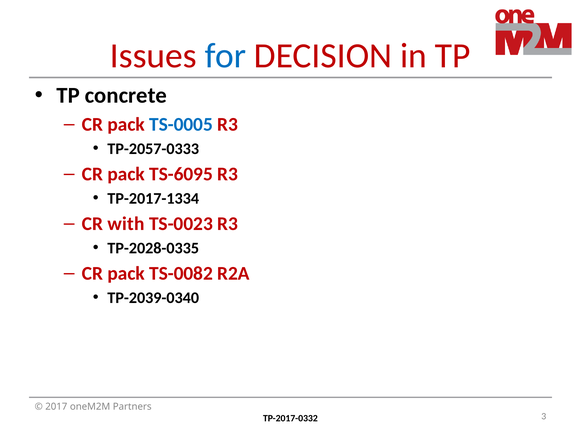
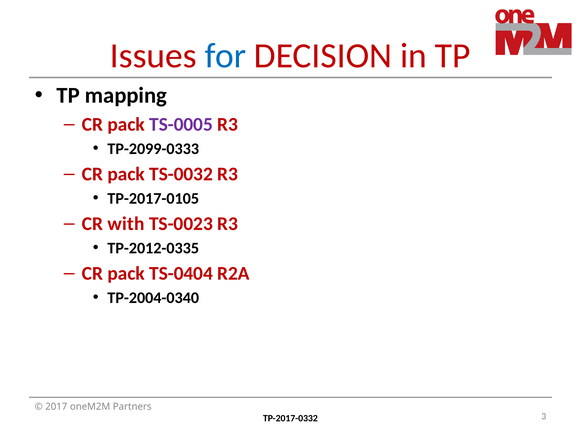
concrete: concrete -> mapping (126, 95)
TS-0005 colour: blue -> purple (181, 124)
TP-2057-0333: TP-2057-0333 -> TP-2099-0333 (153, 149)
TS-6095: TS-6095 -> TS-0032 (181, 174)
TP-2017-1334: TP-2017-1334 -> TP-2017-0105 (153, 198)
TP-2028-0335: TP-2028-0335 -> TP-2012-0335 (153, 248)
TS-0082: TS-0082 -> TS-0404 (181, 273)
TP-2039-0340: TP-2039-0340 -> TP-2004-0340 (153, 298)
